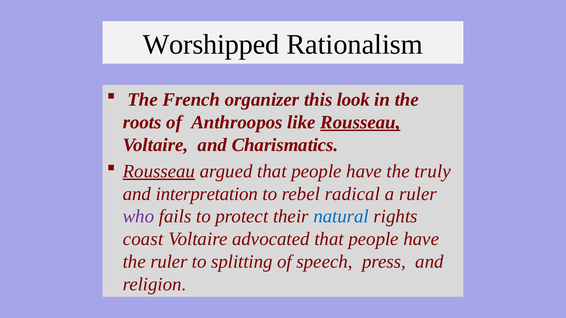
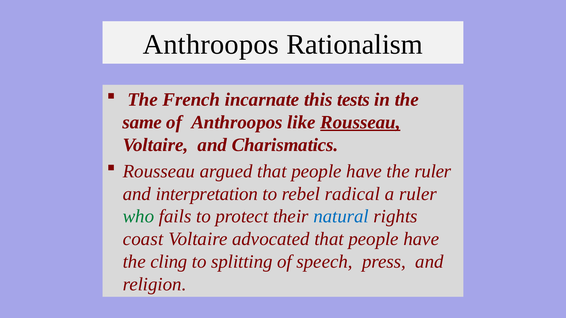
Worshipped: Worshipped -> Anthroopos (211, 44)
organizer: organizer -> incarnate (262, 100)
look: look -> tests (353, 100)
roots: roots -> same (142, 122)
Rousseau underline: present -> none (159, 171)
the truly: truly -> ruler (433, 171)
who colour: purple -> green (138, 217)
the ruler: ruler -> cling (169, 262)
